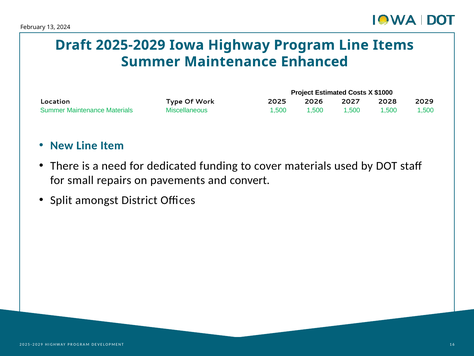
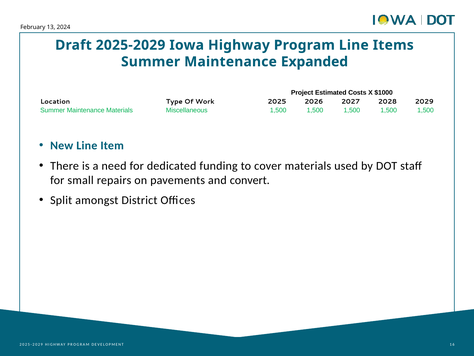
Enhanced: Enhanced -> Expanded (314, 62)
